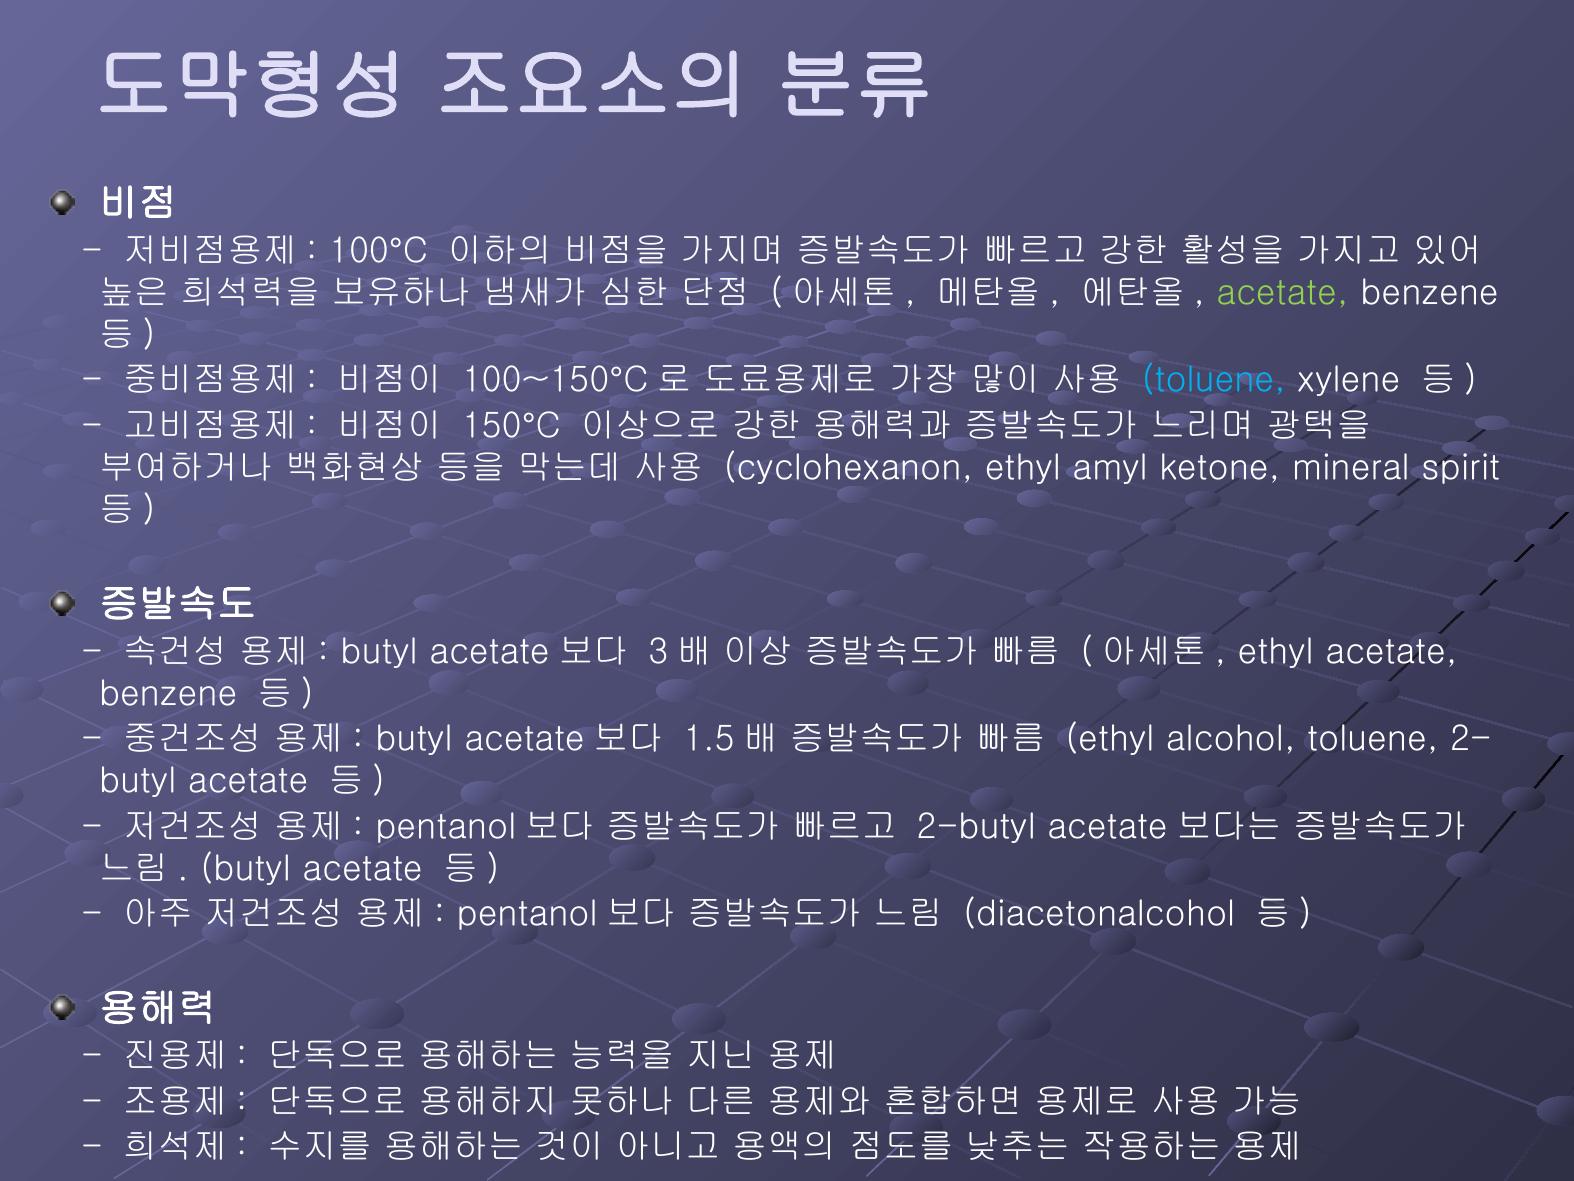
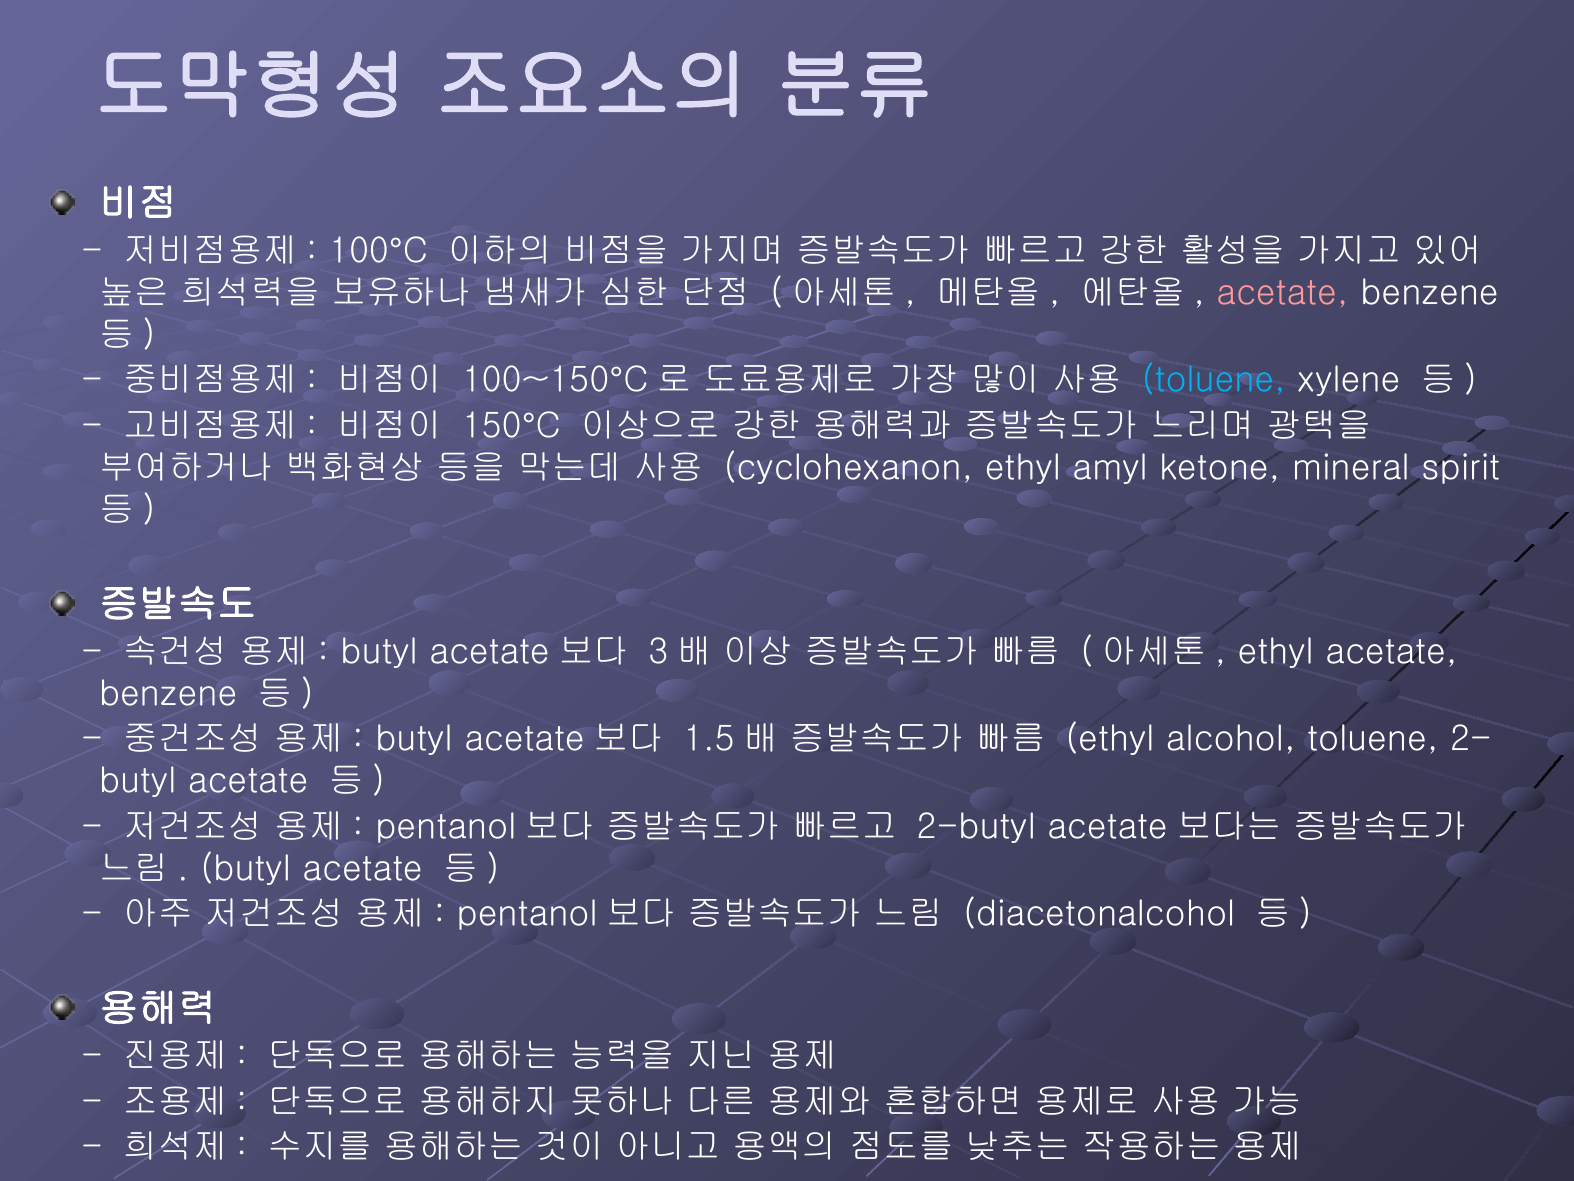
acetate colour: light green -> pink (1282, 293)
